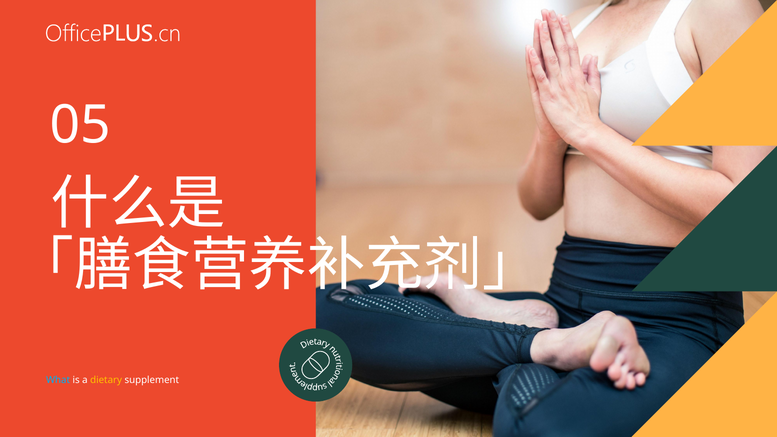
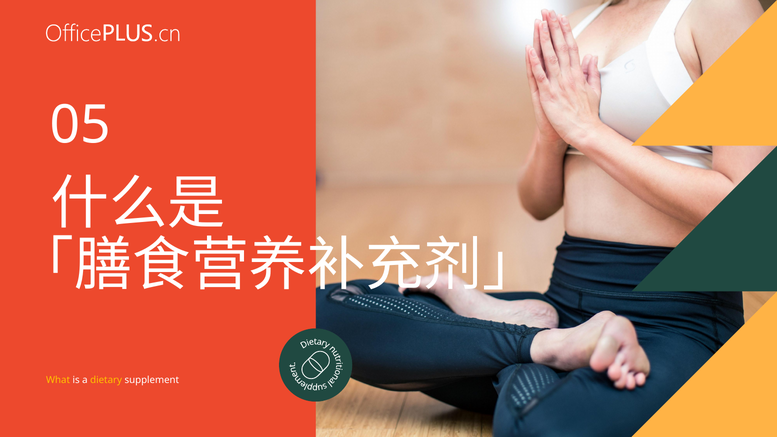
What colour: light blue -> yellow (58, 380)
